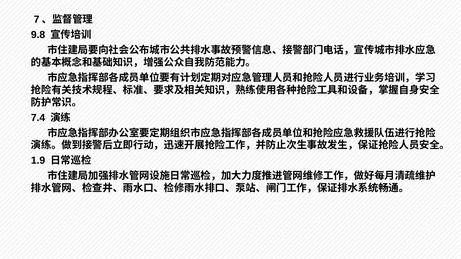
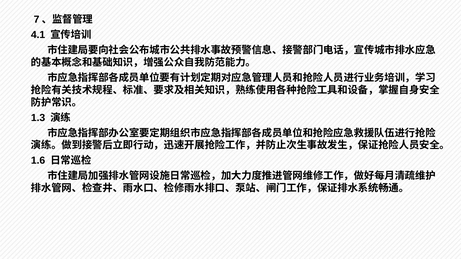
9.8: 9.8 -> 4.1 (38, 35)
7.4: 7.4 -> 1.3 (38, 118)
1.9: 1.9 -> 1.6 (38, 161)
